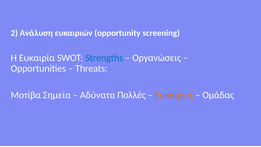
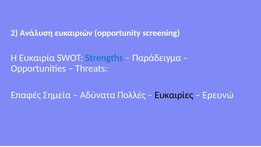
Οργανώσεις: Οργανώσεις -> Παράδειγμα (157, 58)
Μοτίβα: Μοτίβα -> Επαφές (26, 95)
Ευκαιρίες colour: orange -> black (174, 95)
Ομάδας: Ομάδας -> Ερευνώ (218, 95)
